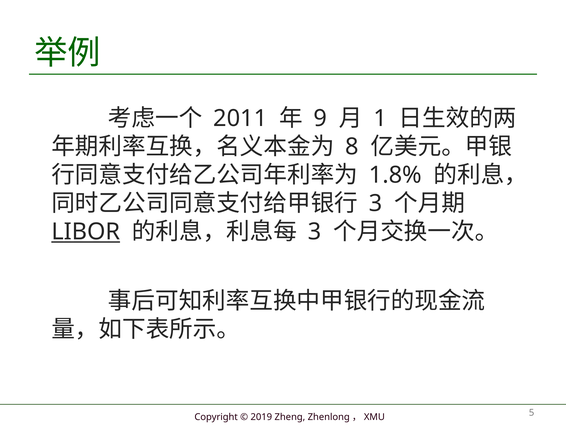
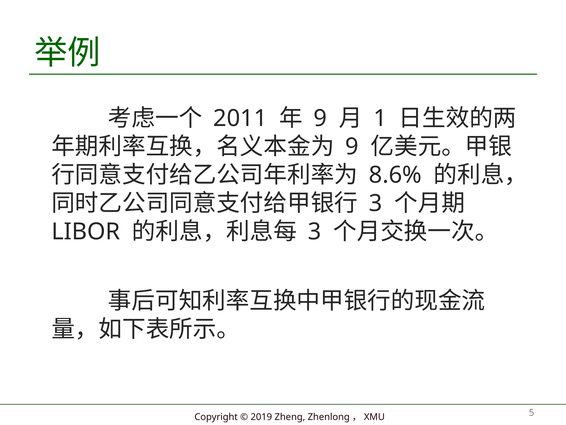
8: 8 -> 9 (352, 147)
1.8%: 1.8% -> 8.6% (395, 175)
LIBOR underline: present -> none (86, 232)
